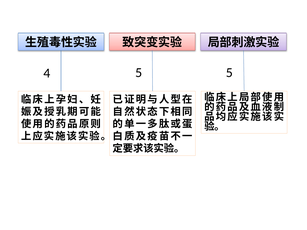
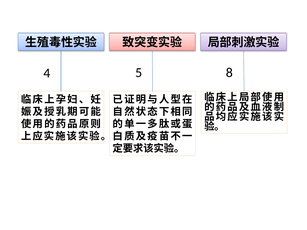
5 5: 5 -> 8 (229, 73)
